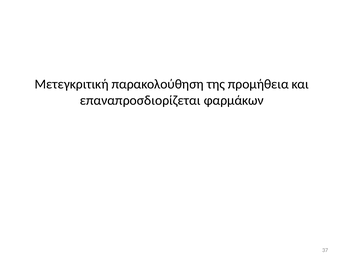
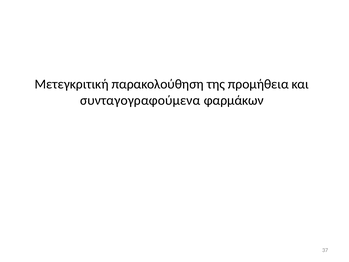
επαναπροσδιορίζεται: επαναπροσδιορίζεται -> συνταγογραφούμενα (140, 100)
